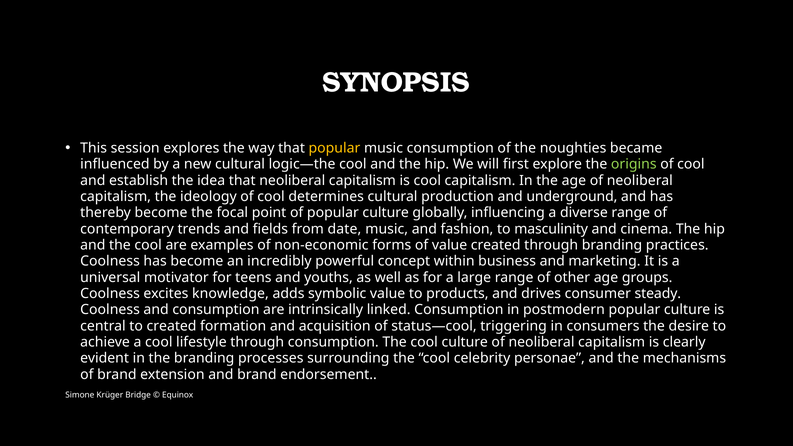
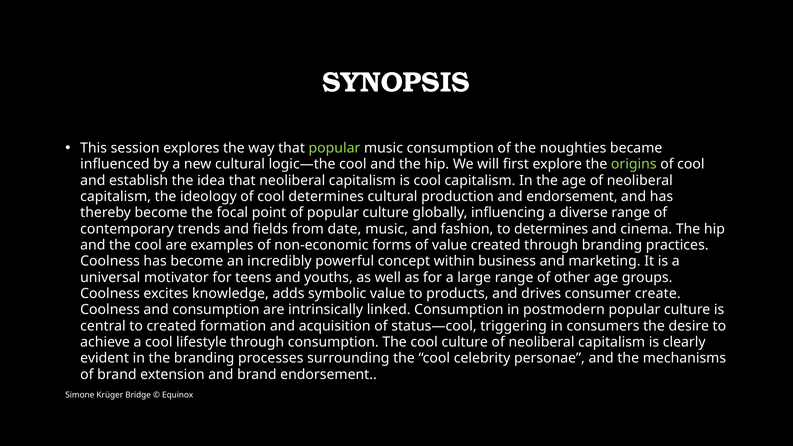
popular colour: yellow -> light green (334, 148)
and underground: underground -> endorsement (572, 197)
to masculinity: masculinity -> determines (551, 229)
steady: steady -> create (658, 294)
